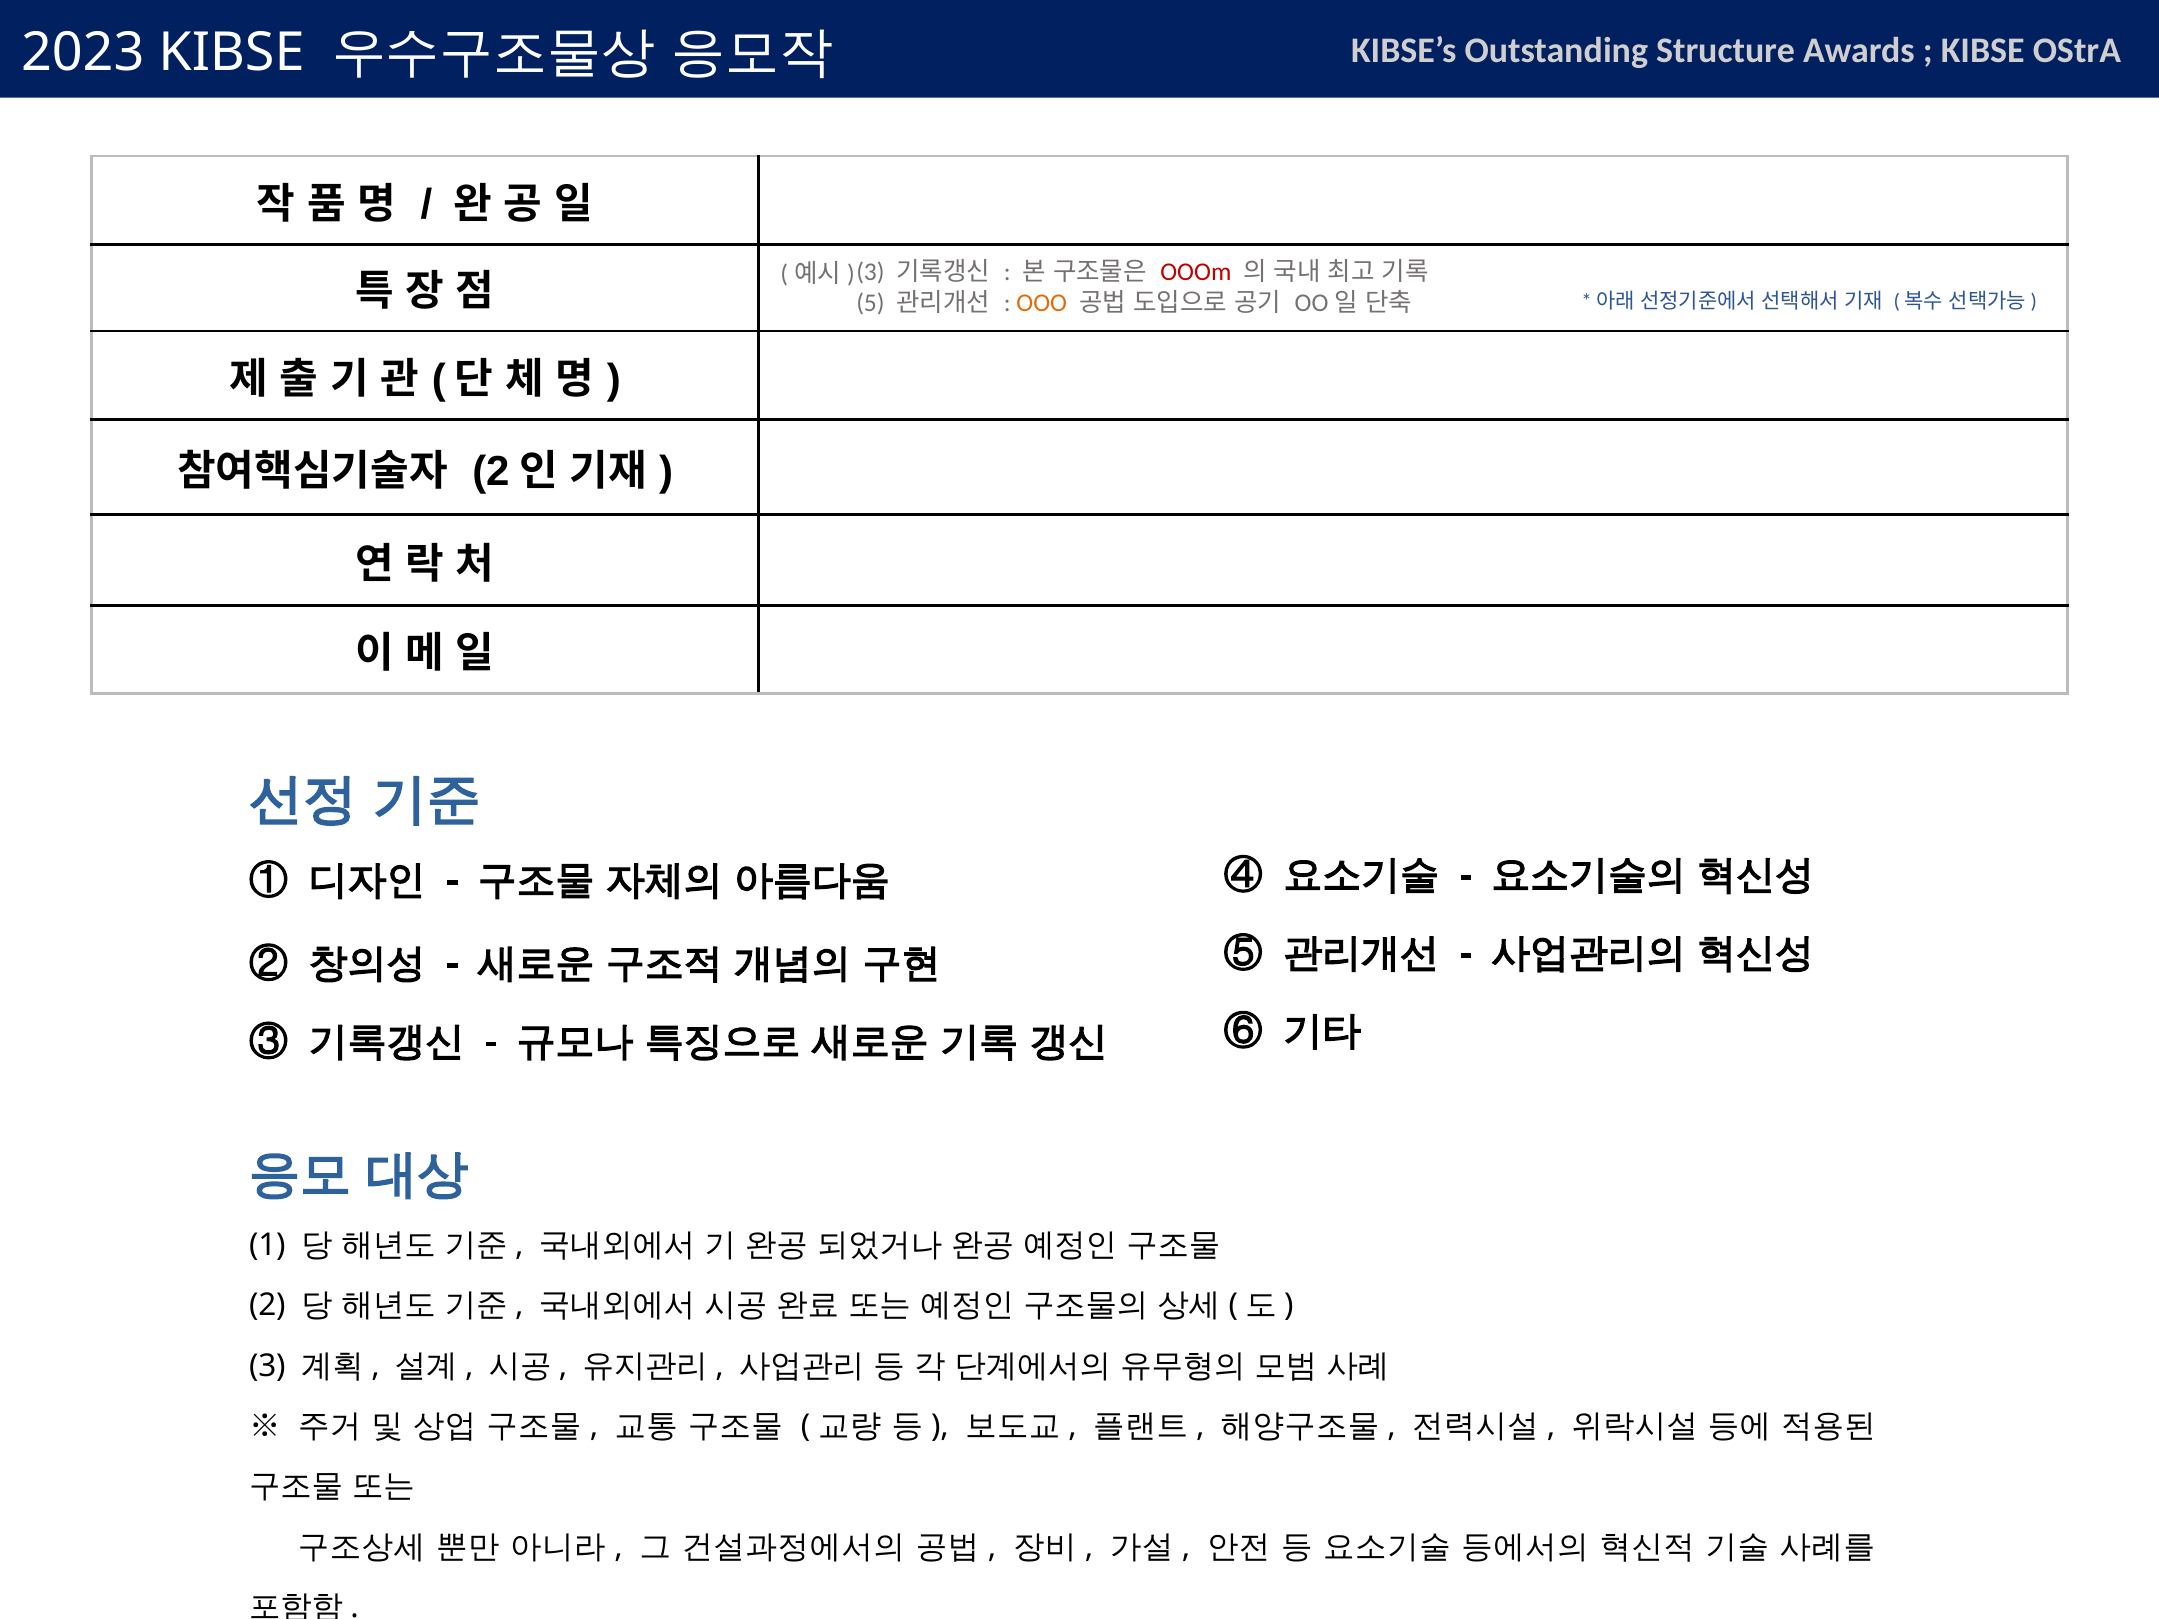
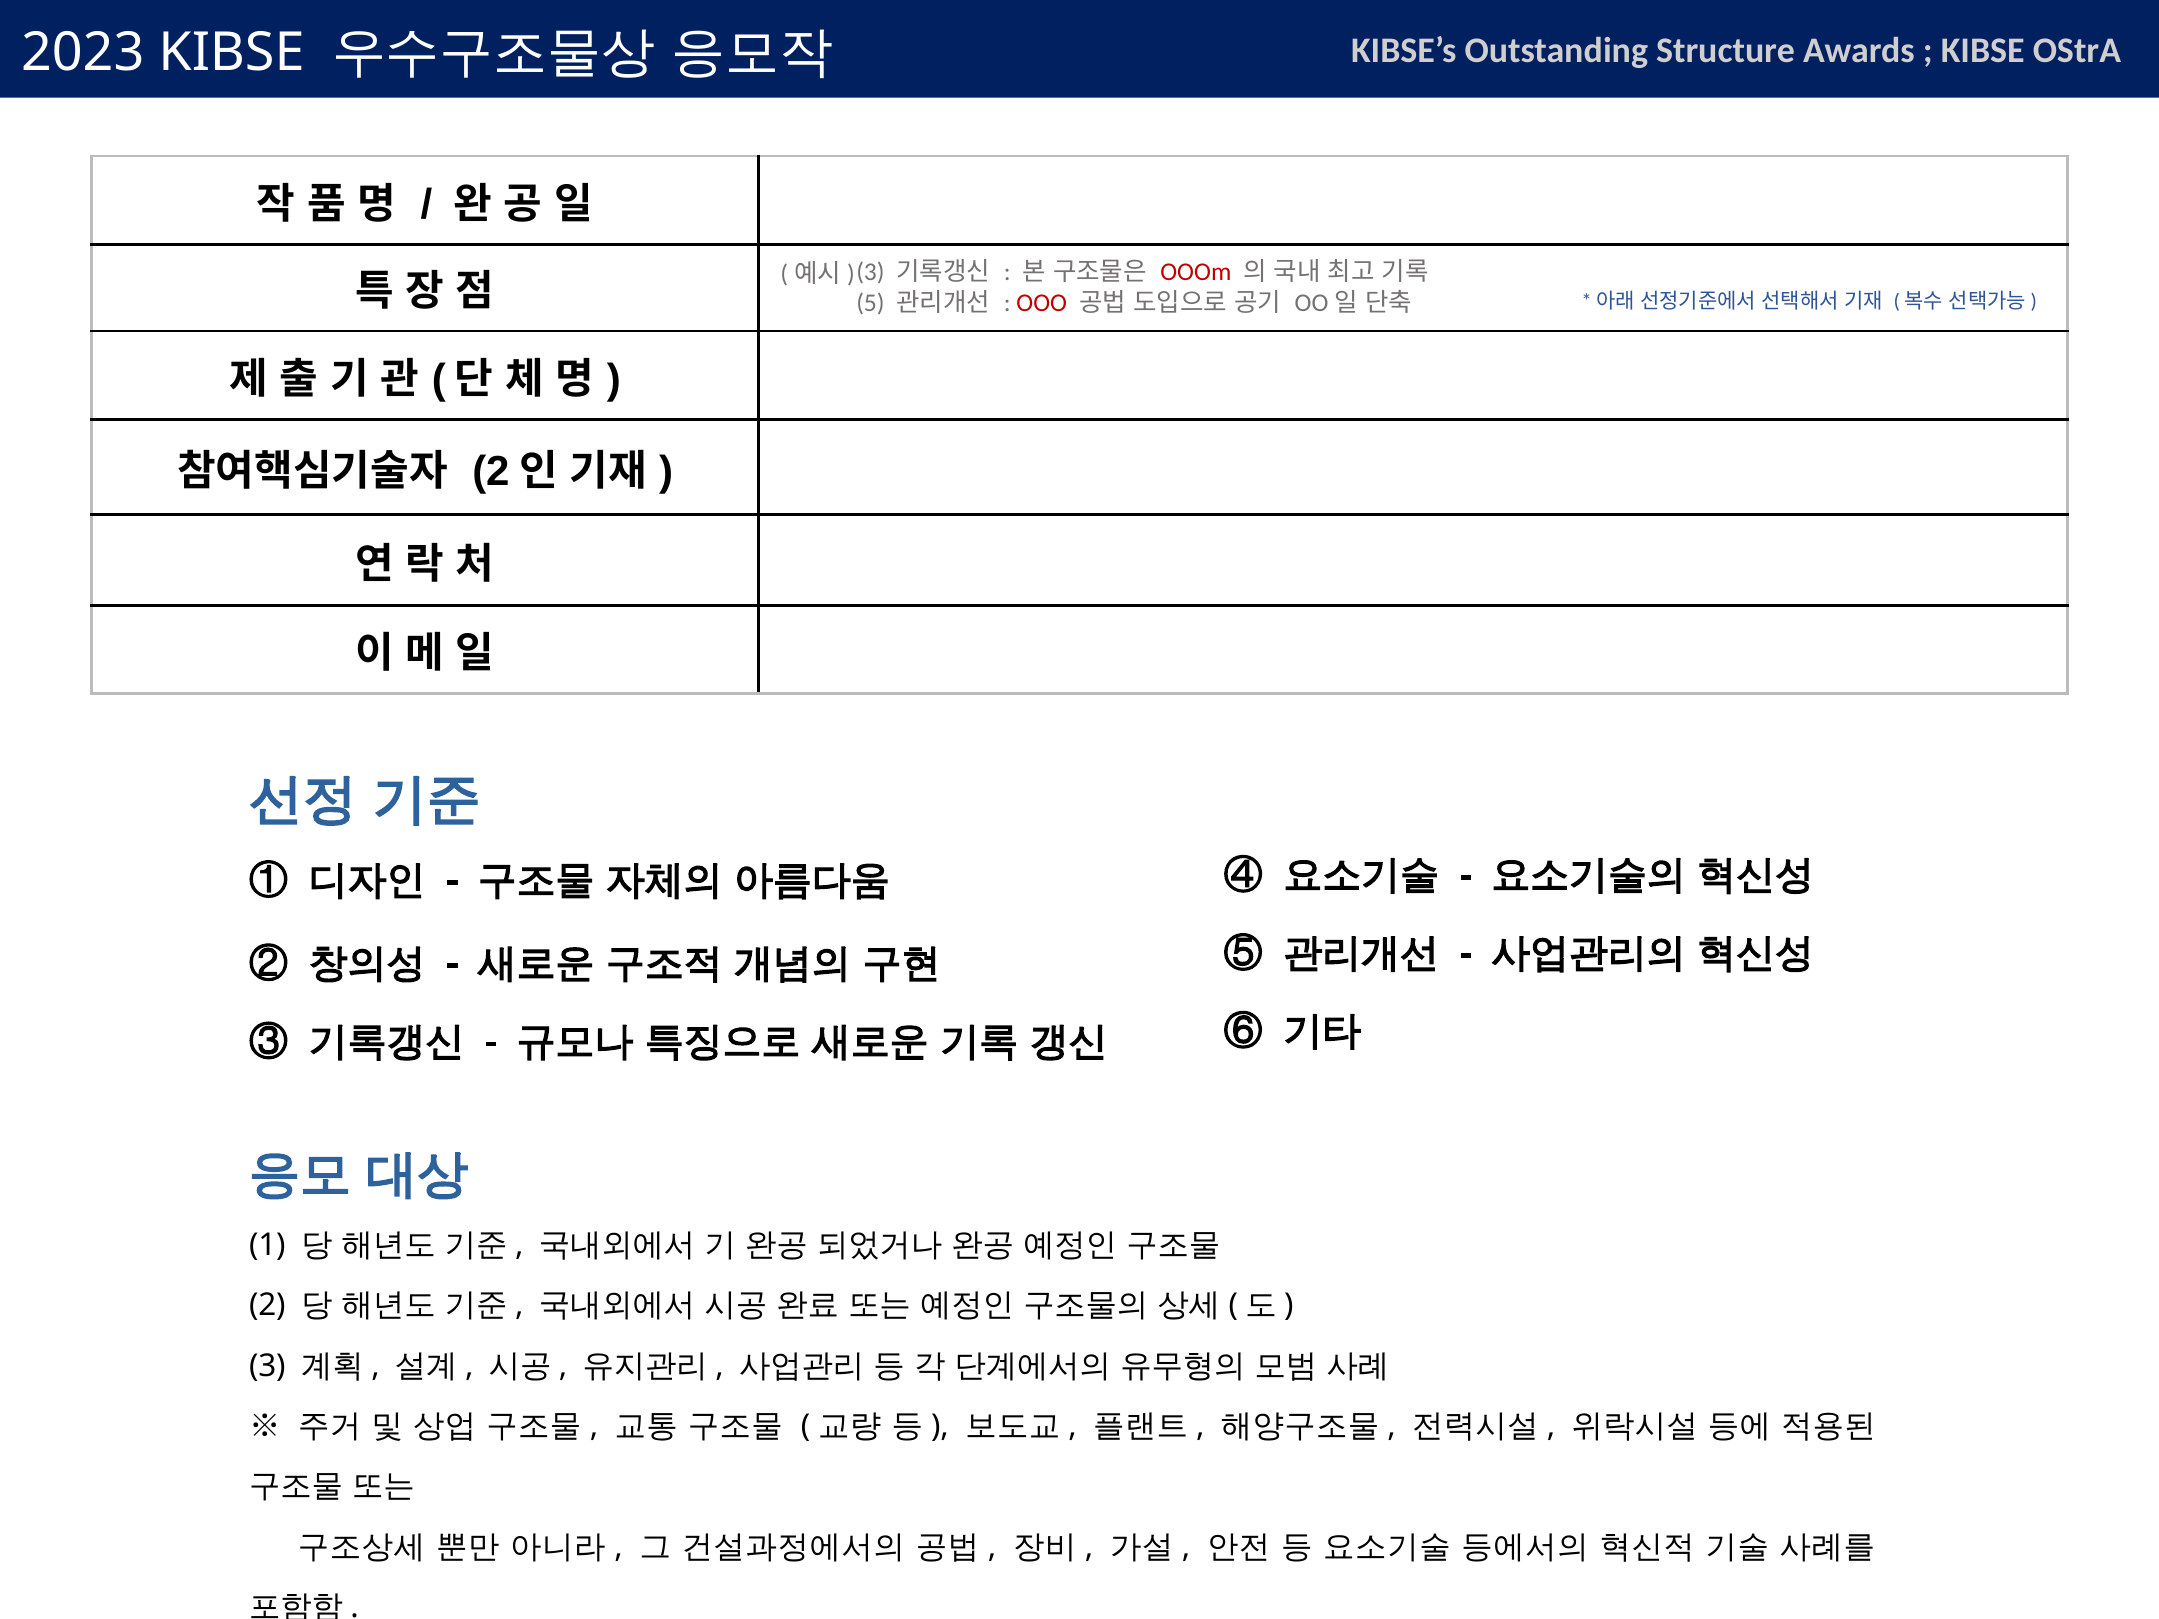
OOO colour: orange -> red (1042, 303)
